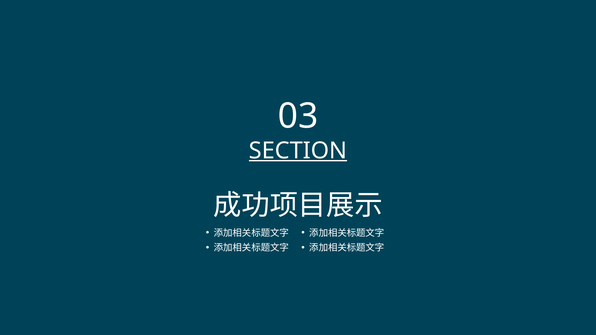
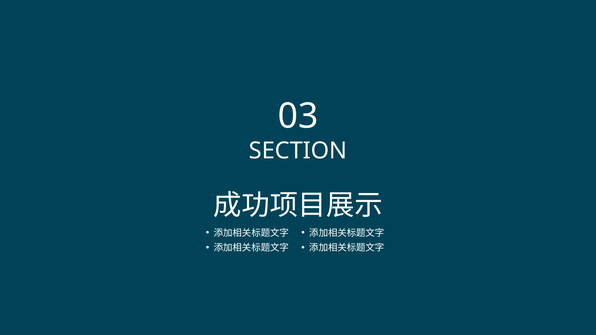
SECTION underline: present -> none (298, 151)
